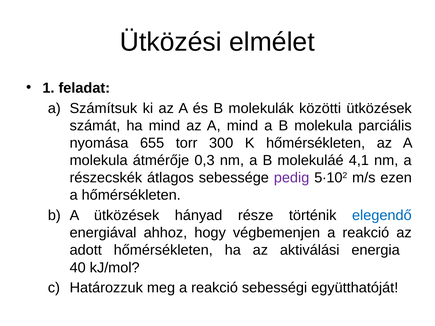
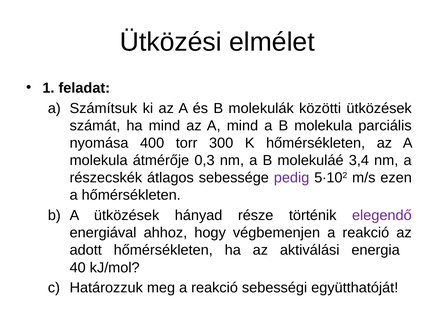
655: 655 -> 400 (152, 143)
4,1: 4,1 -> 3,4 (359, 161)
elegendő colour: blue -> purple (382, 216)
